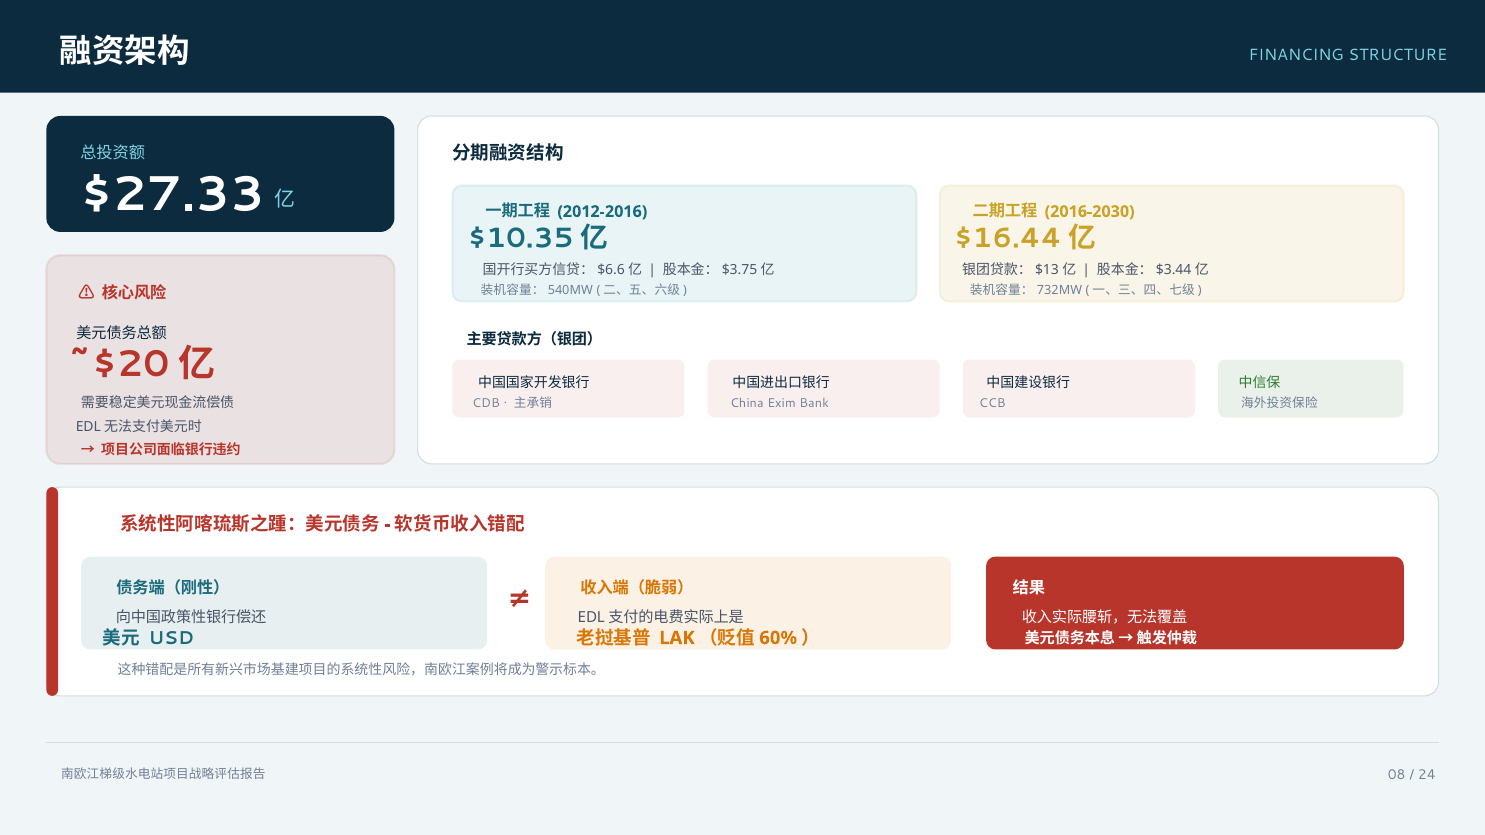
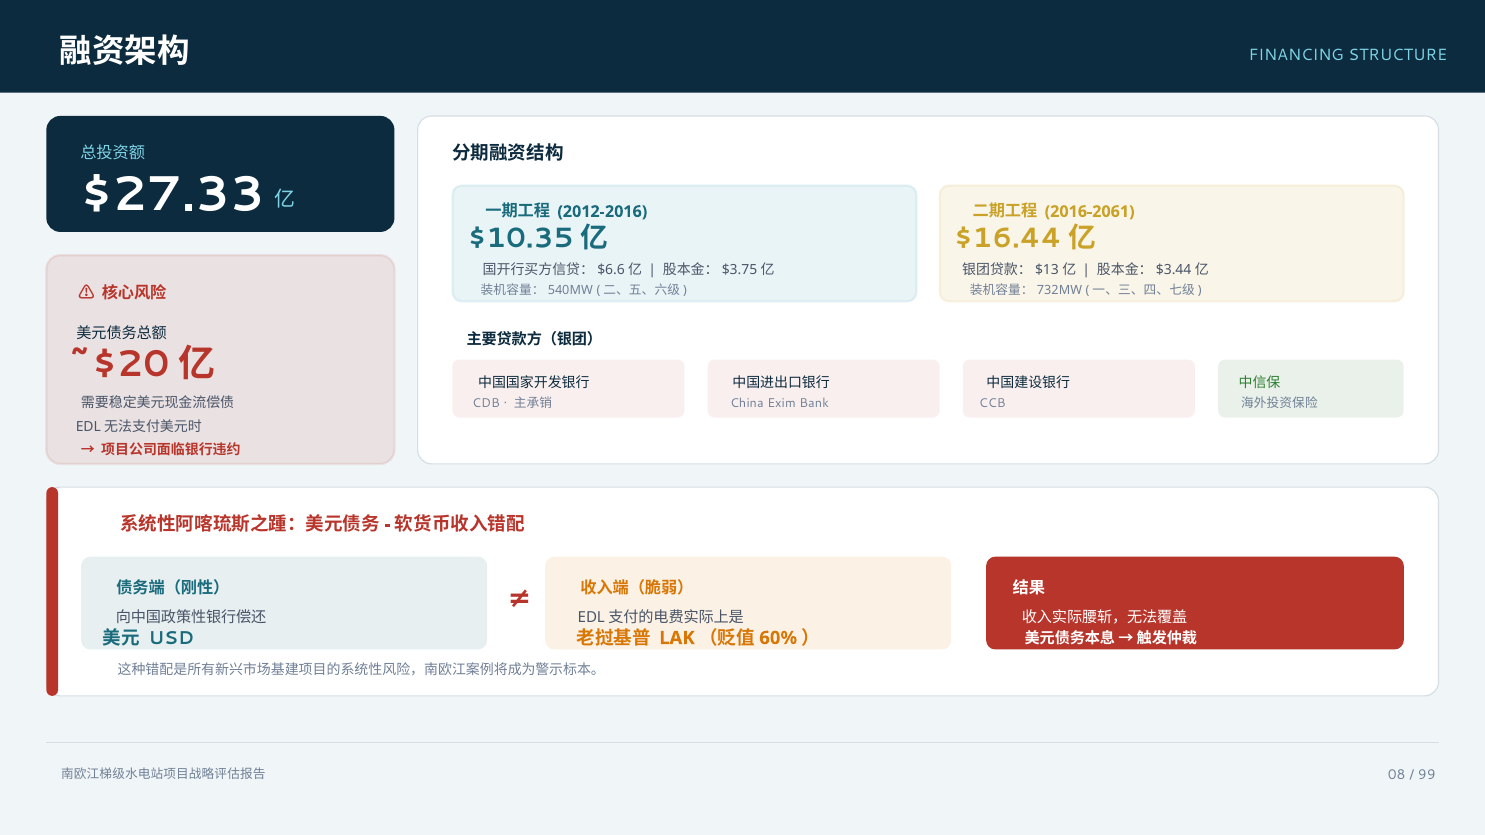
2016-2030: 2016-2030 -> 2016-2061 (1090, 212)
24: 24 -> 99 (1427, 775)
